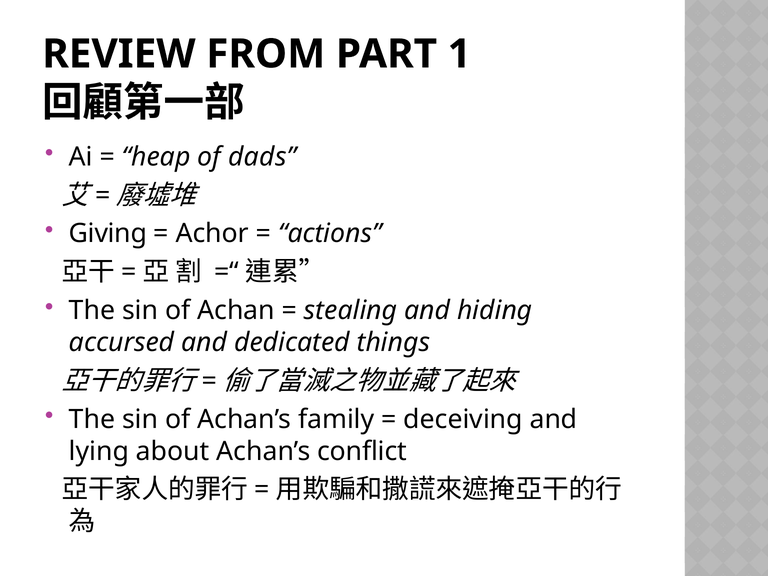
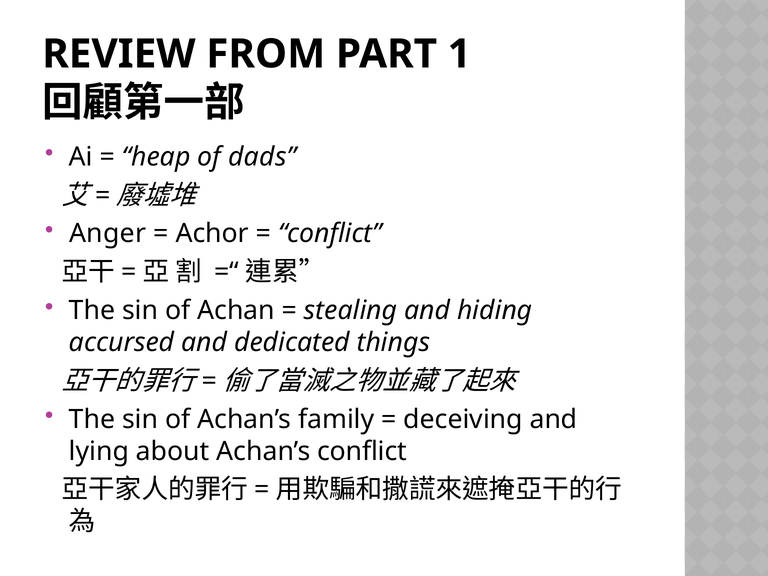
Giving: Giving -> Anger (108, 234)
actions: actions -> conflict (330, 234)
